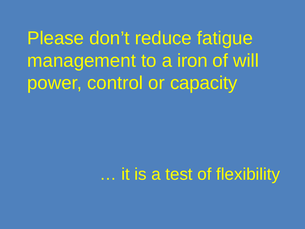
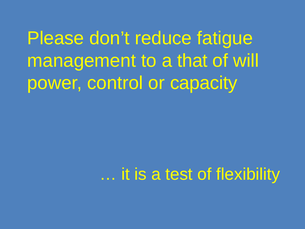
iron: iron -> that (192, 61)
